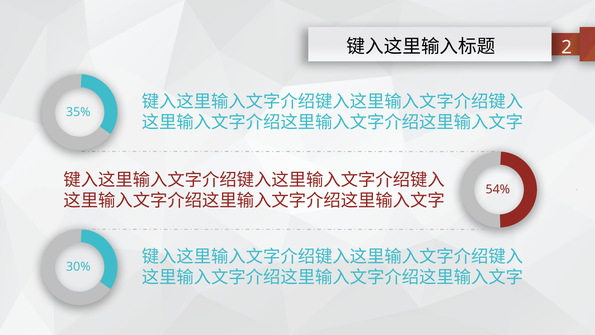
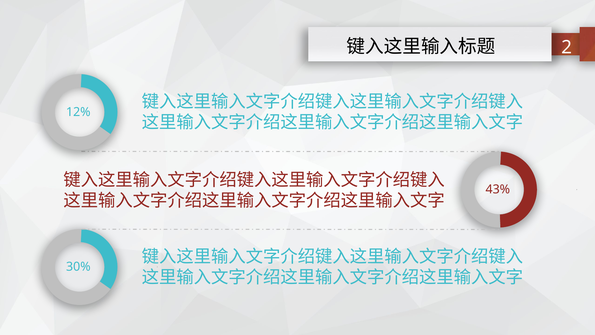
35%: 35% -> 12% (78, 112)
54%: 54% -> 43% (498, 189)
